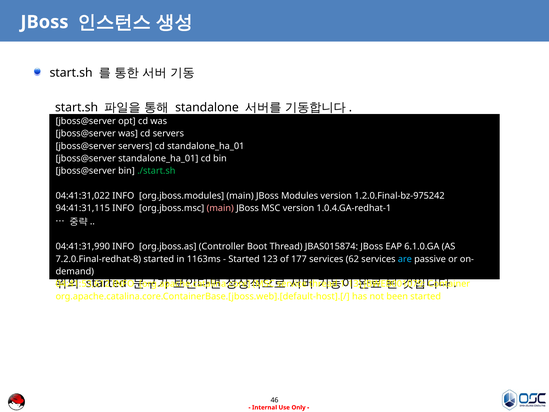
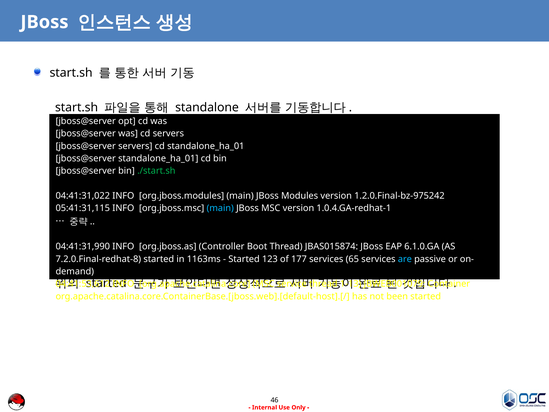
94:41:31,115: 94:41:31,115 -> 05:41:31,115 (83, 208)
main colour: pink -> light blue (220, 208)
62: 62 -> 65 (352, 259)
